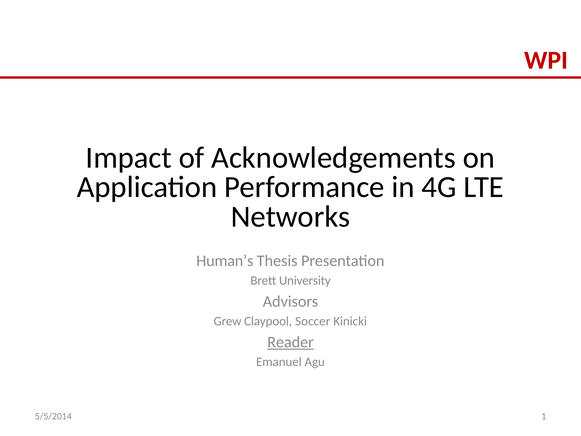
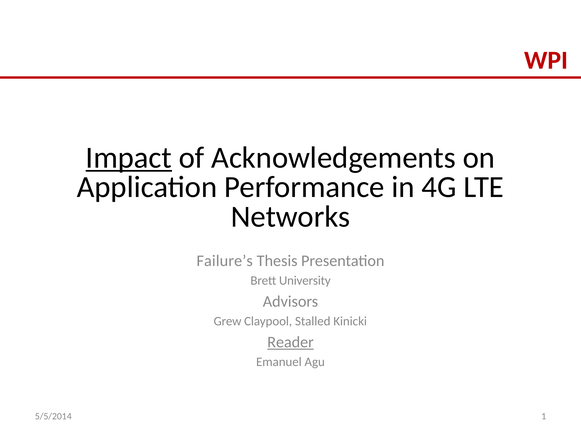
Impact underline: none -> present (129, 158)
Human’s: Human’s -> Failure’s (225, 261)
Soccer: Soccer -> Stalled (313, 321)
